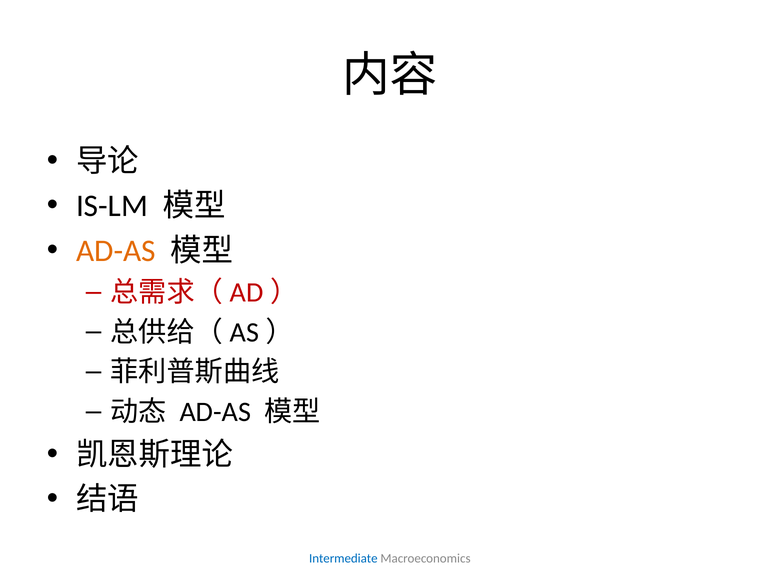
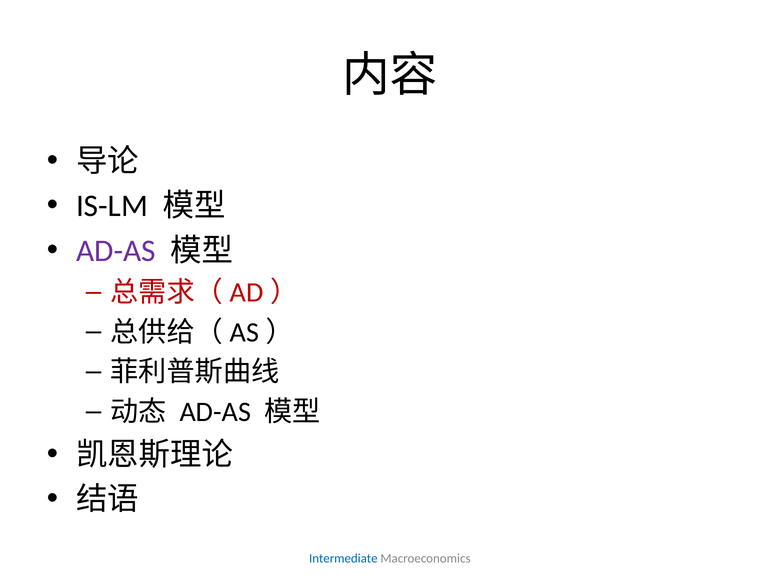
AD-AS colour: orange -> purple (116, 251)
